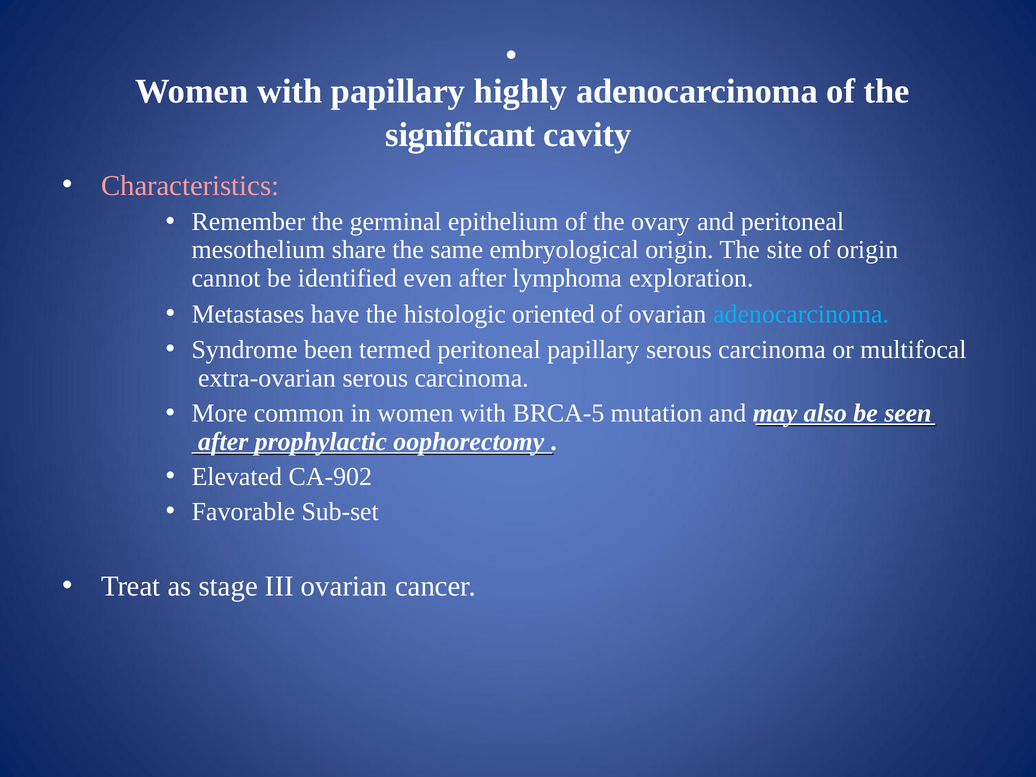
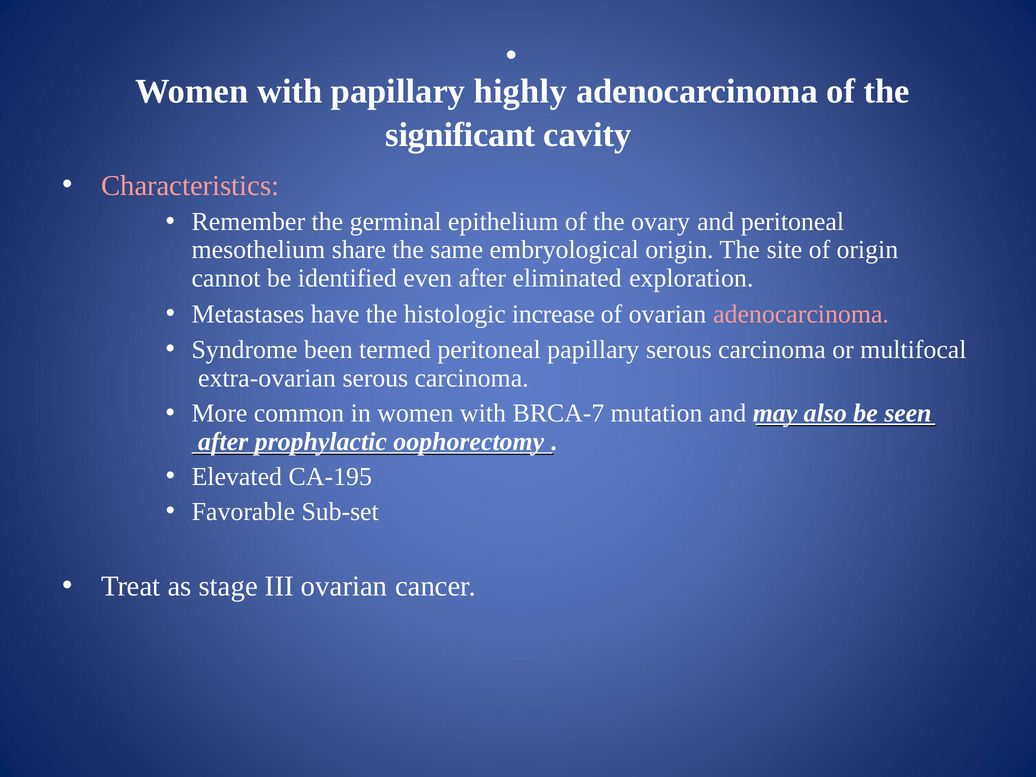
lymphoma: lymphoma -> eliminated (567, 278)
oriented: oriented -> increase (553, 314)
adenocarcinoma colour: light blue -> pink (801, 314)
BRCA-5: BRCA-5 -> BRCA-7 (558, 413)
CA-902: CA-902 -> CA-195 (330, 477)
